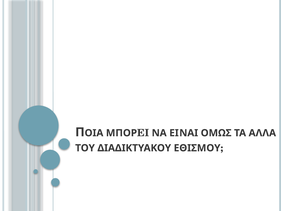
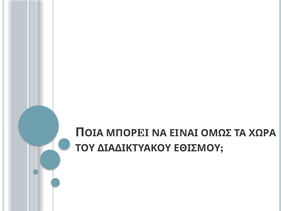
ΑΛΛΑ: ΑΛΛΑ -> ΧΩΡΑ (262, 133)
